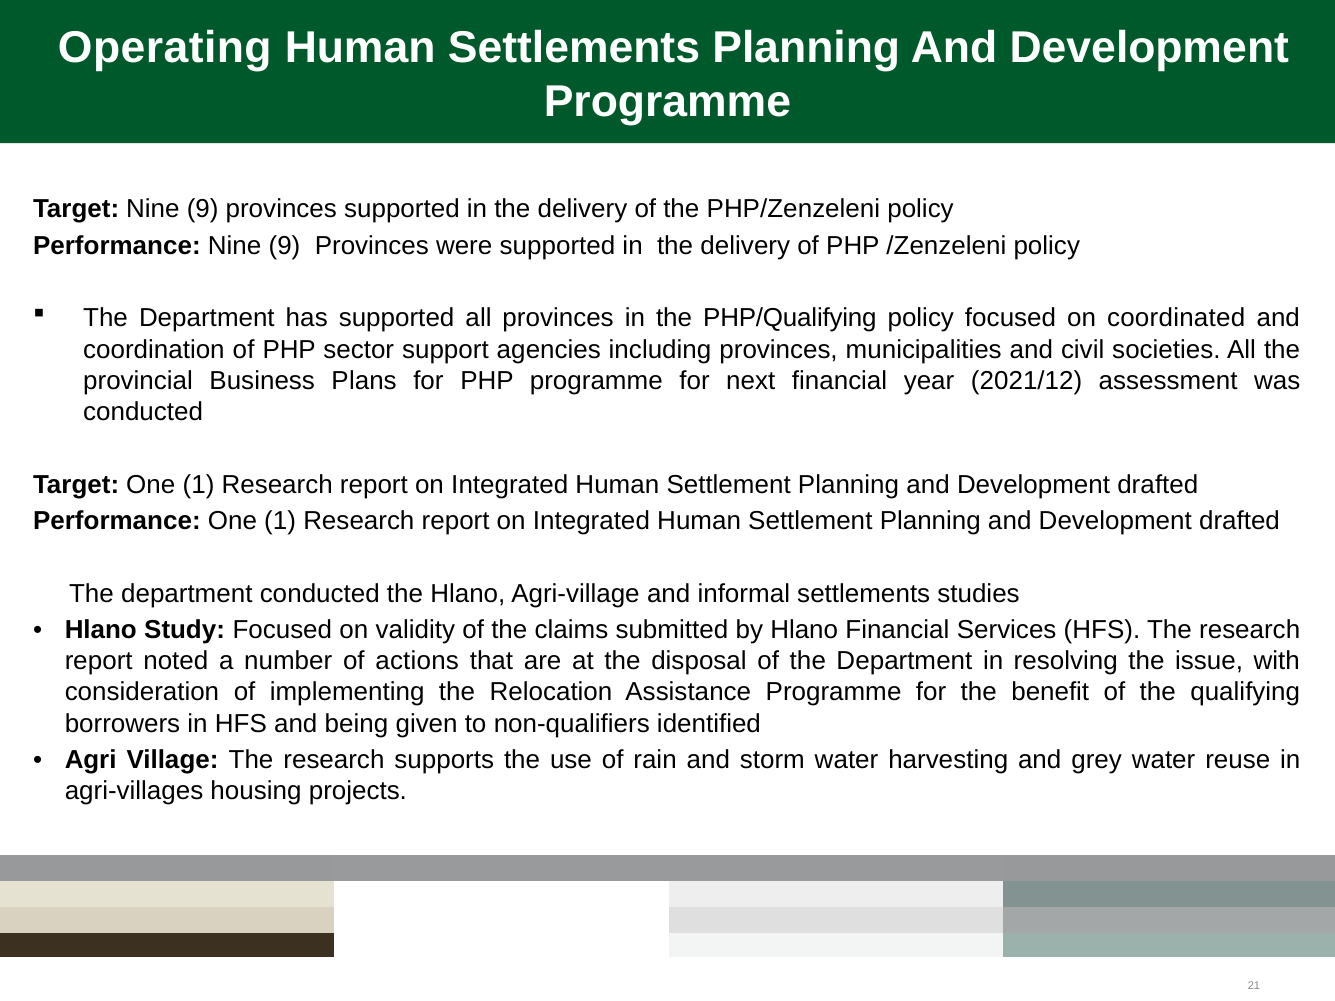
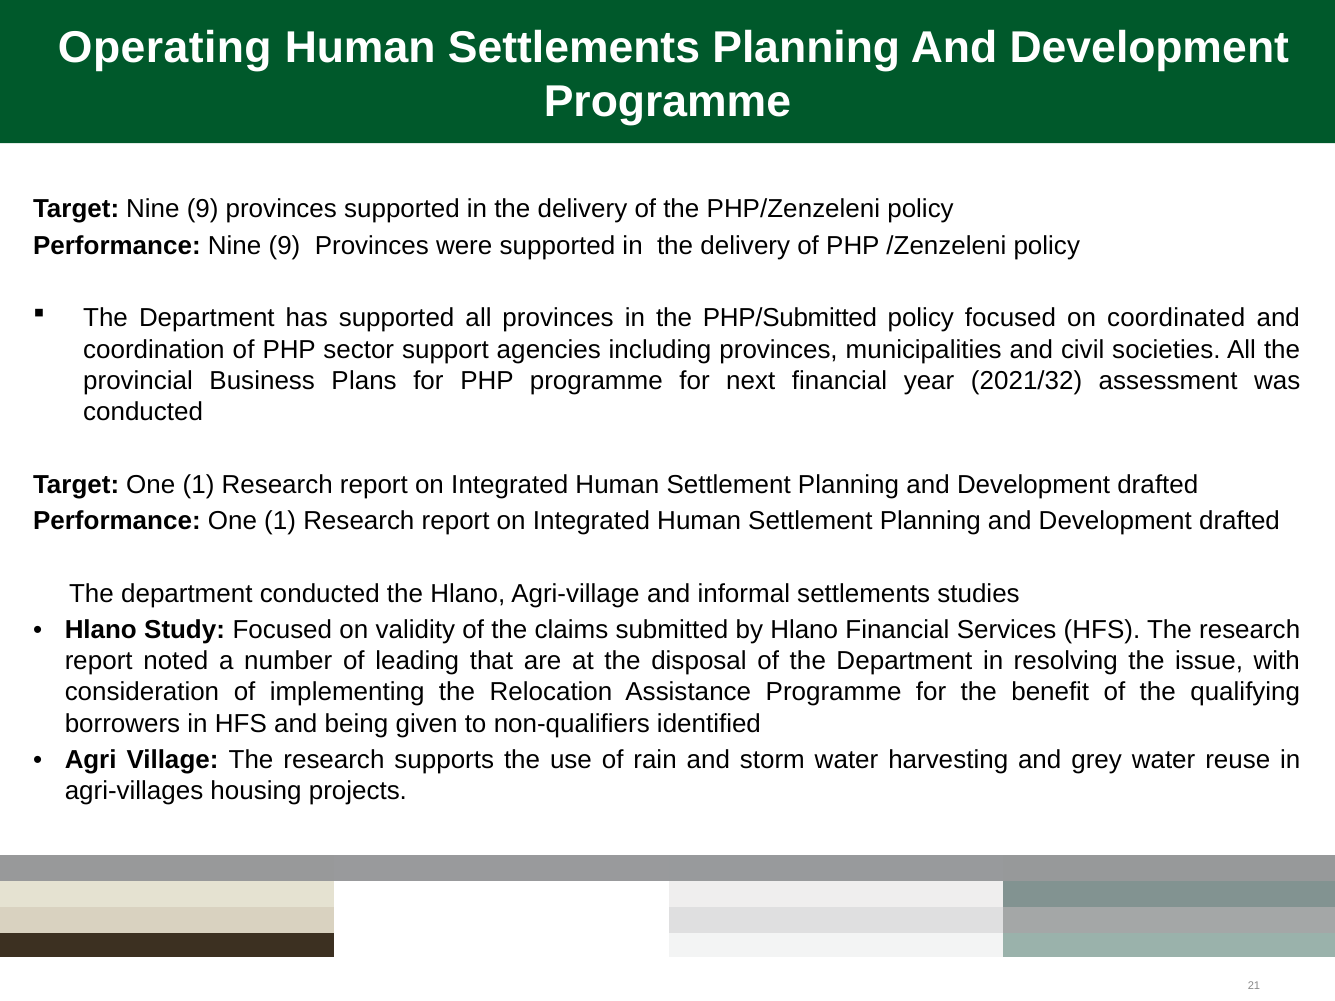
PHP/Qualifying: PHP/Qualifying -> PHP/Submitted (790, 318)
2021/12: 2021/12 -> 2021/32 (1027, 381)
actions: actions -> leading (417, 661)
